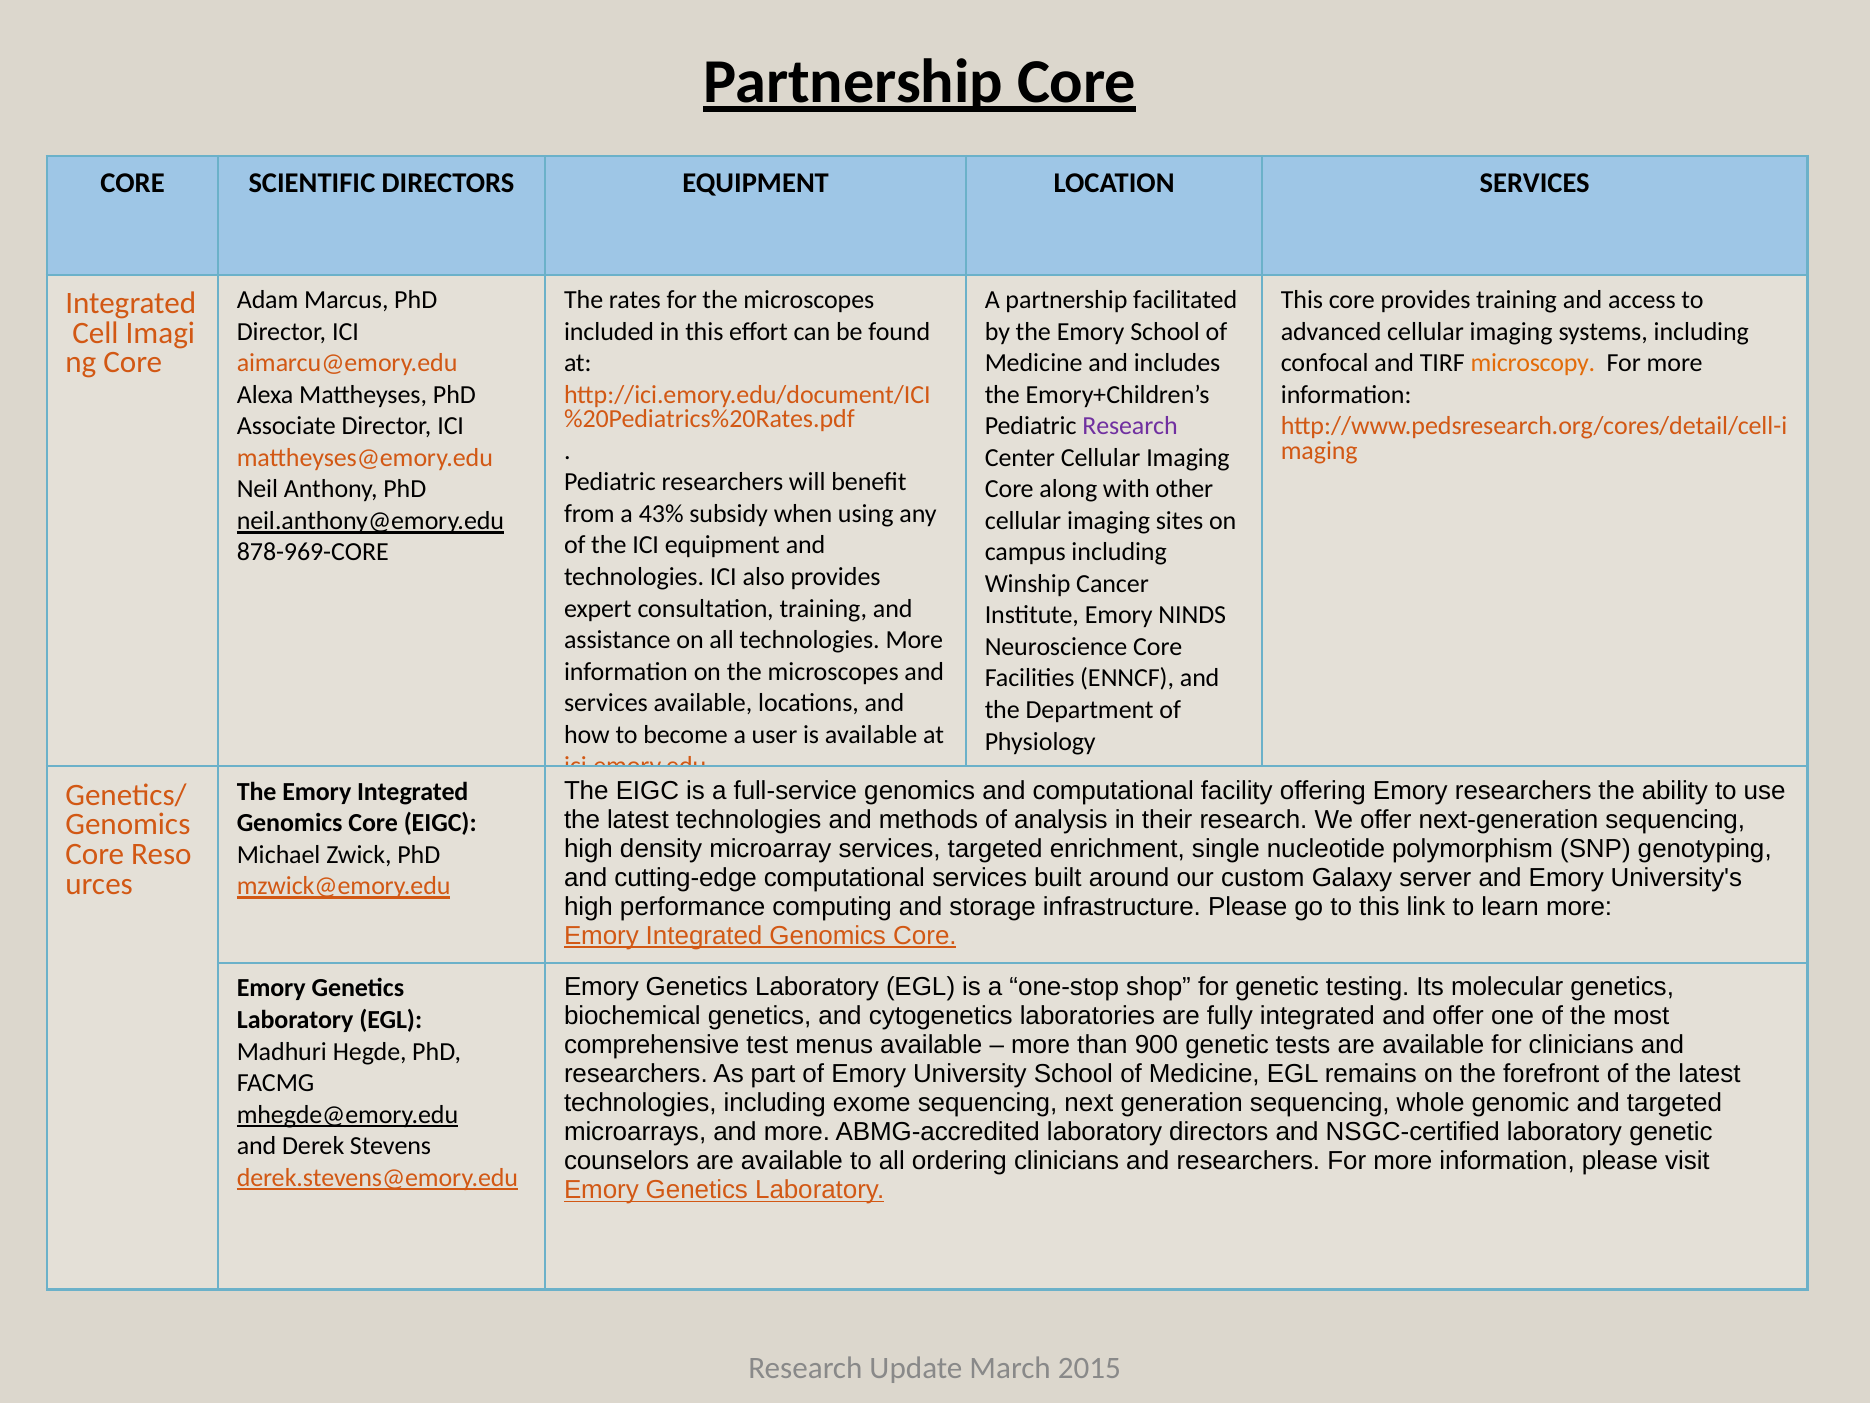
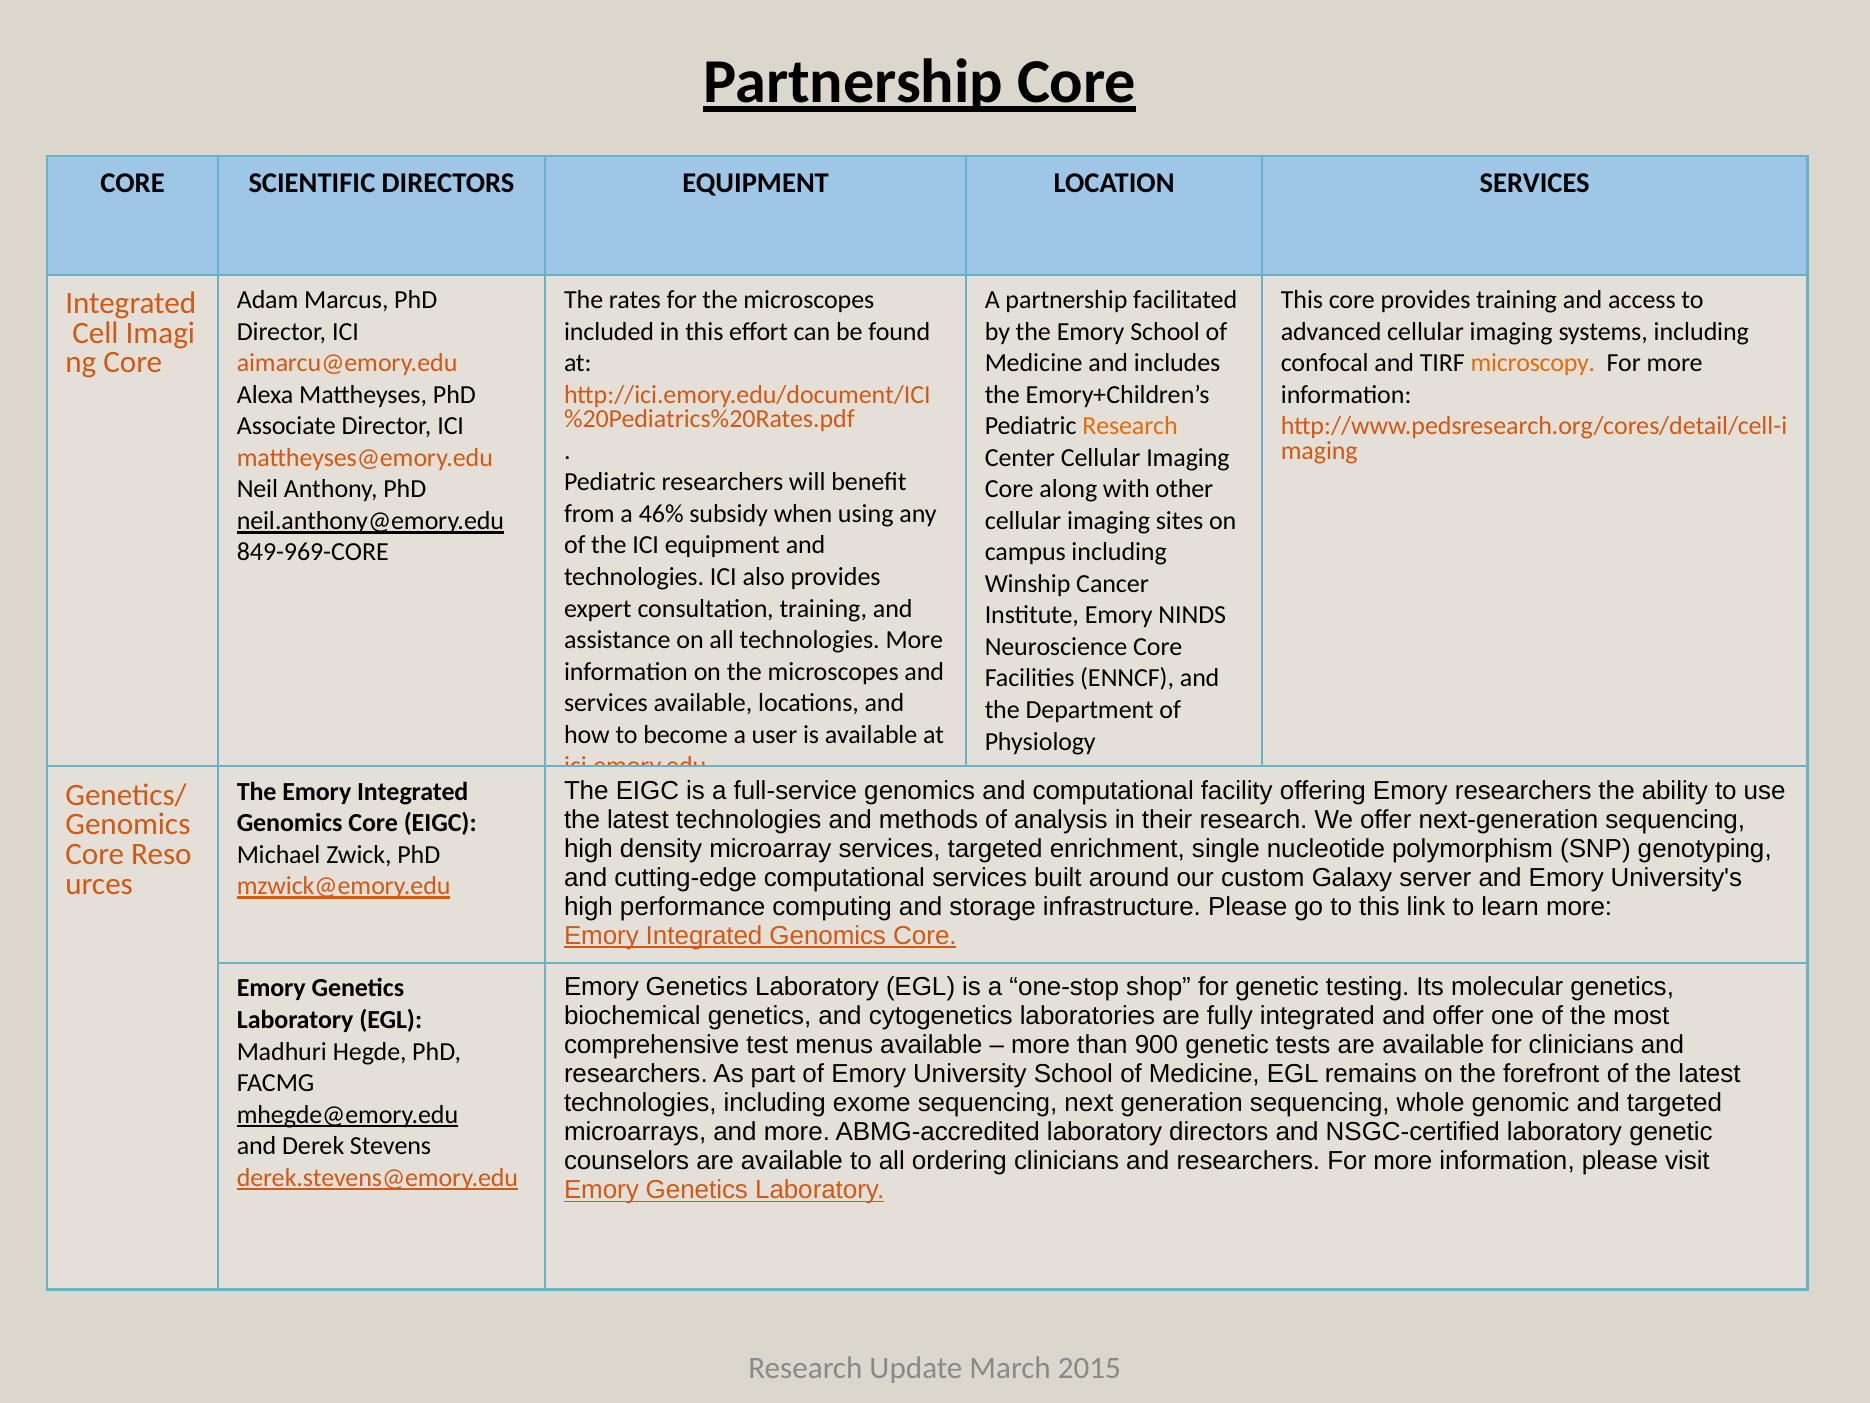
Research colour: purple -> orange (1130, 426)
43%: 43% -> 46% (661, 514)
878-969-CORE: 878-969-CORE -> 849-969-CORE (313, 552)
